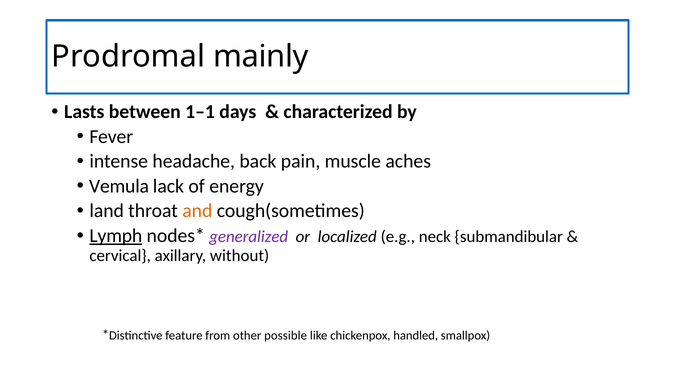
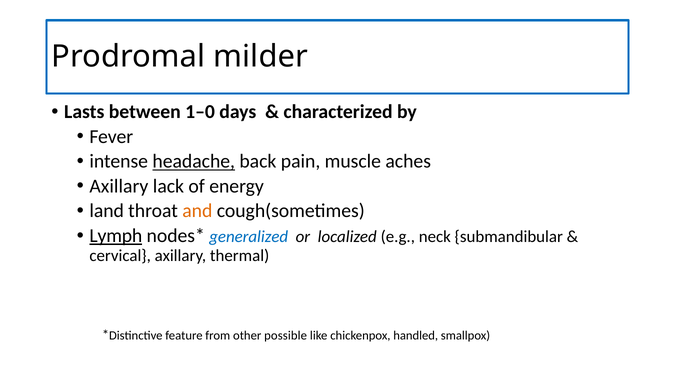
mainly: mainly -> milder (261, 57)
1–1: 1–1 -> 1–0 (200, 112)
headache underline: none -> present (194, 161)
Vemula: Vemula -> Axillary (119, 186)
generalized colour: purple -> blue (249, 237)
without: without -> thermal (240, 255)
